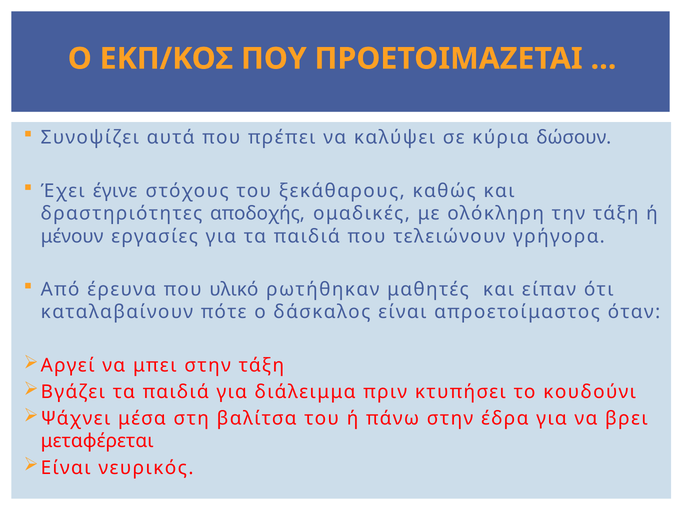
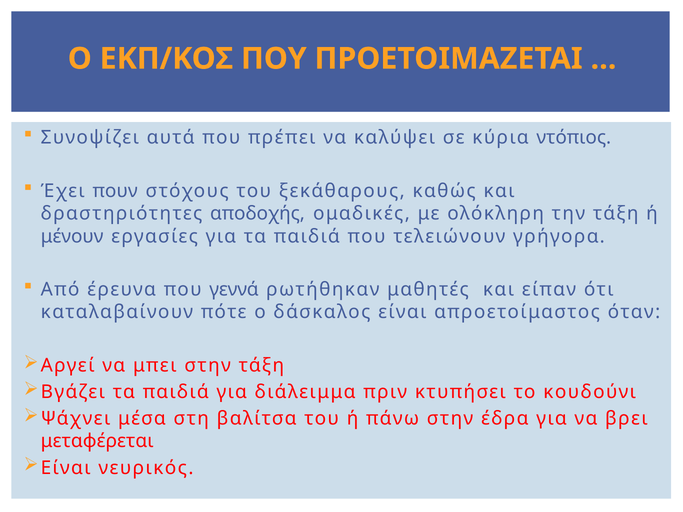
δώσουν: δώσουν -> ντόπιος (574, 138)
έγινε: έγινε -> πουν (115, 191)
υλικό: υλικό -> γεννά (234, 290)
